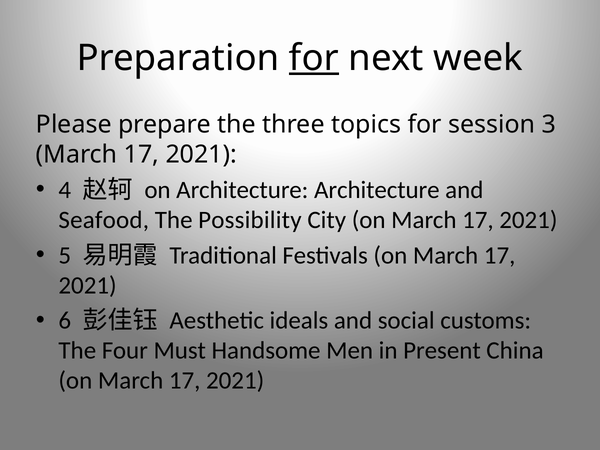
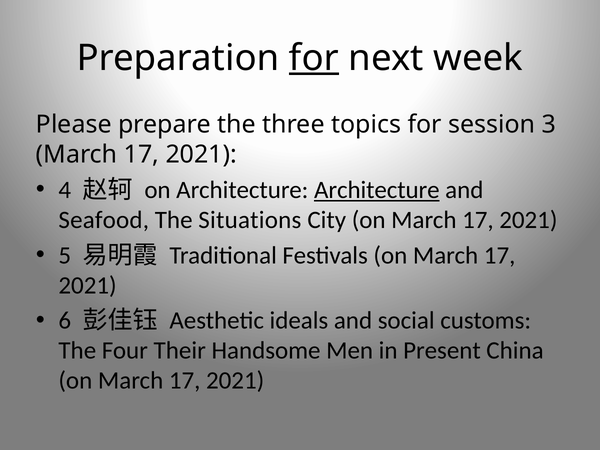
Architecture underline: none -> present (377, 190)
Possibility: Possibility -> Situations (250, 220)
Must: Must -> Their (180, 351)
